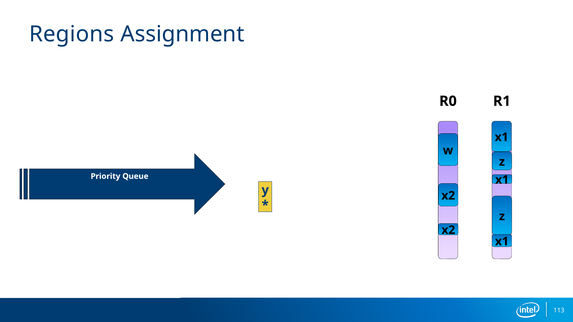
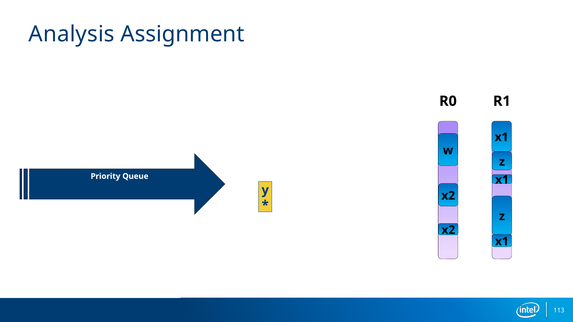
Regions: Regions -> Analysis (72, 34)
